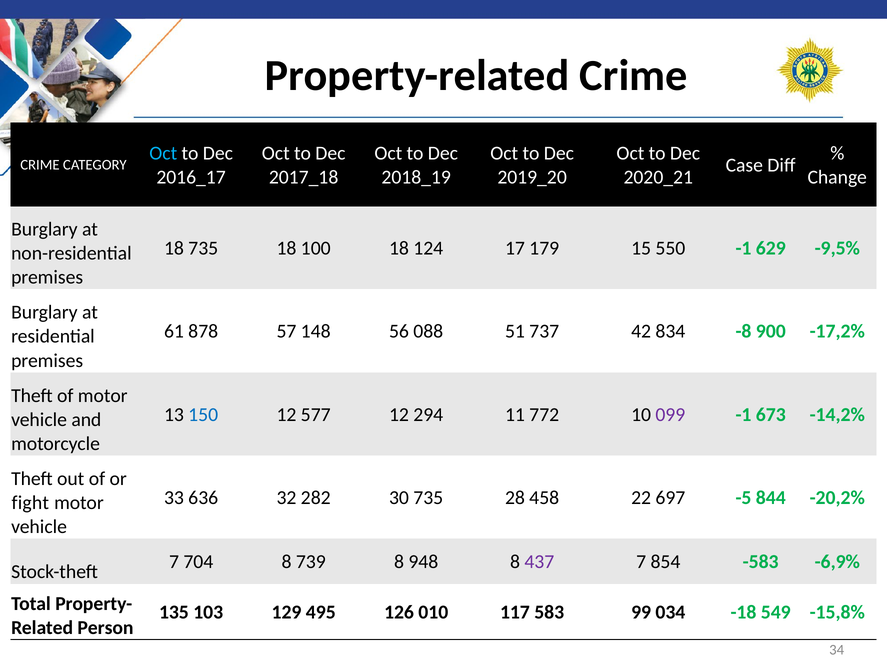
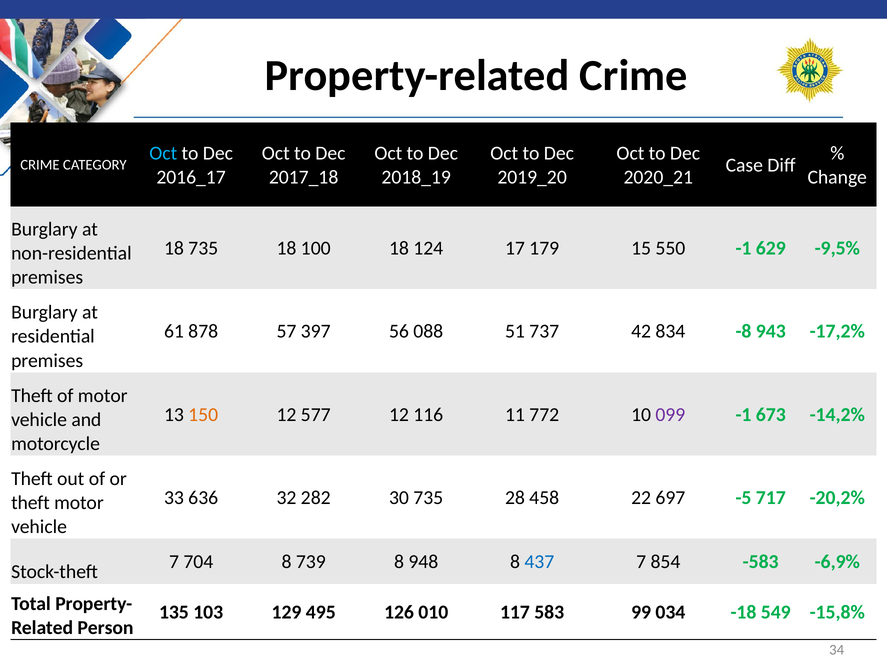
148: 148 -> 397 (316, 332)
900: 900 -> 943 (771, 332)
150 colour: blue -> orange (203, 415)
294: 294 -> 116 (428, 415)
844: 844 -> 717 (771, 498)
fight: fight -> theft (30, 503)
437 colour: purple -> blue (539, 562)
